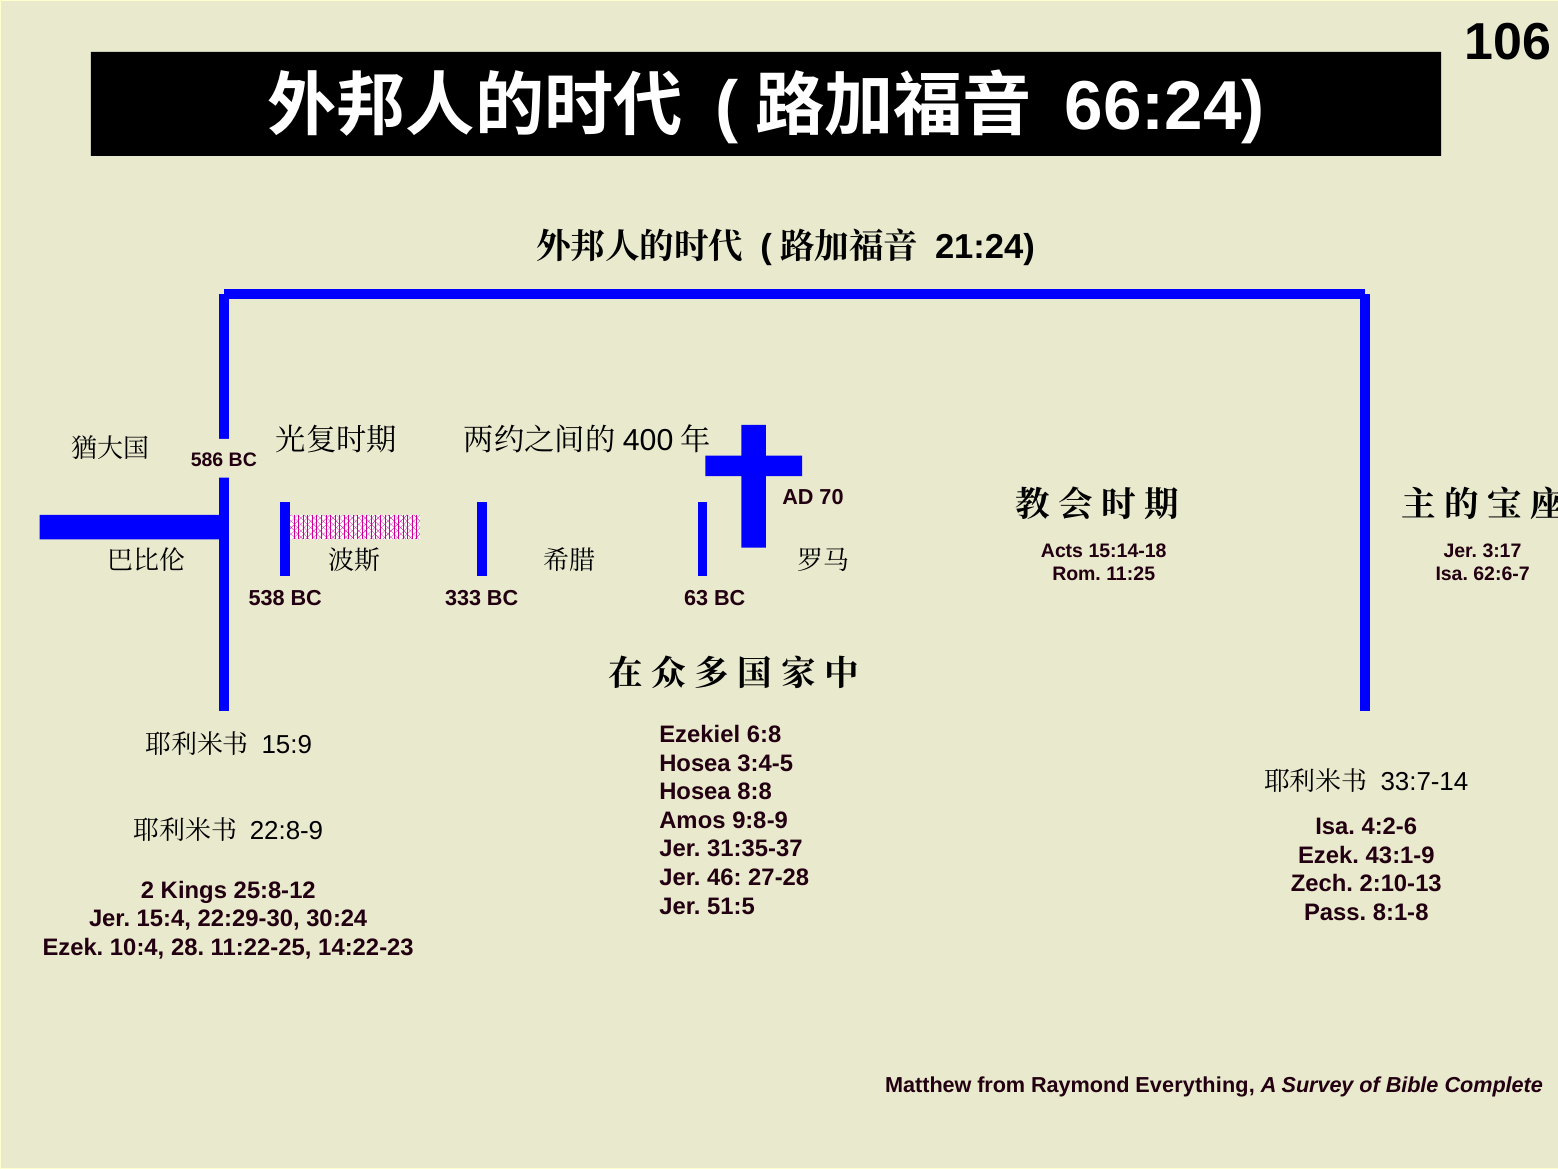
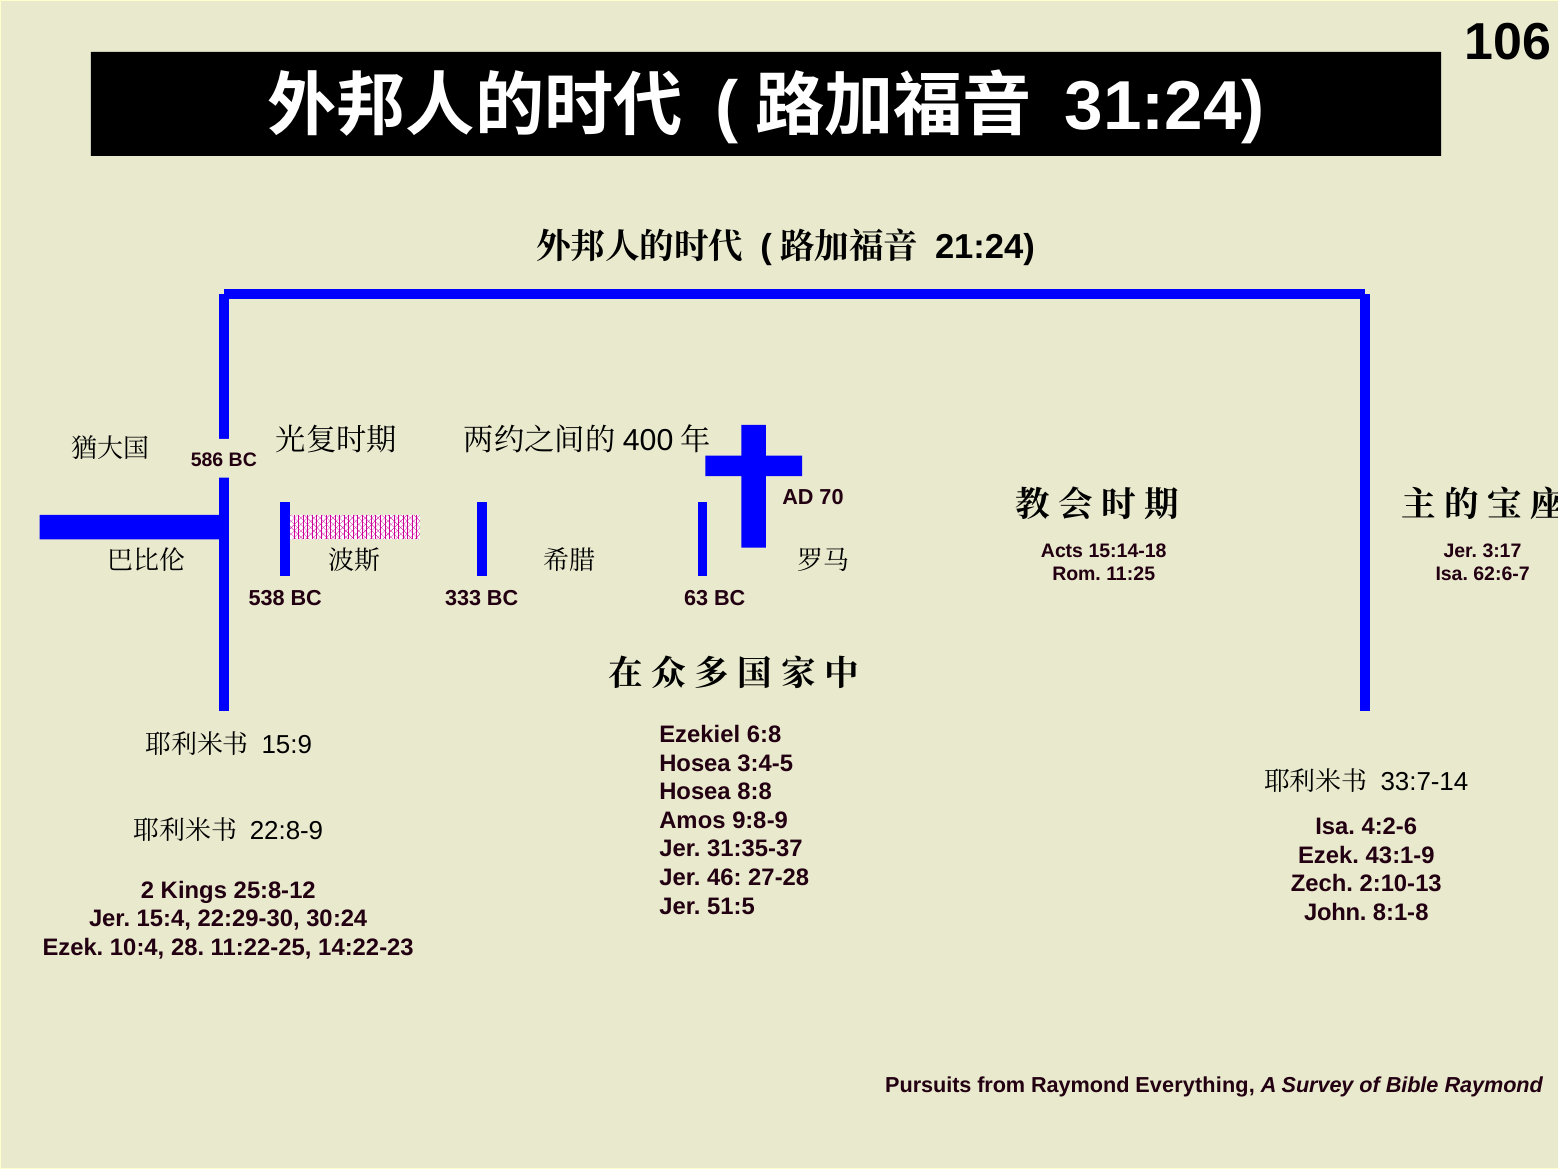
66:24: 66:24 -> 31:24 (1165, 106)
Pass: Pass -> John (1335, 912)
Matthew: Matthew -> Pursuits (928, 1085)
Bible Complete: Complete -> Raymond (1494, 1085)
